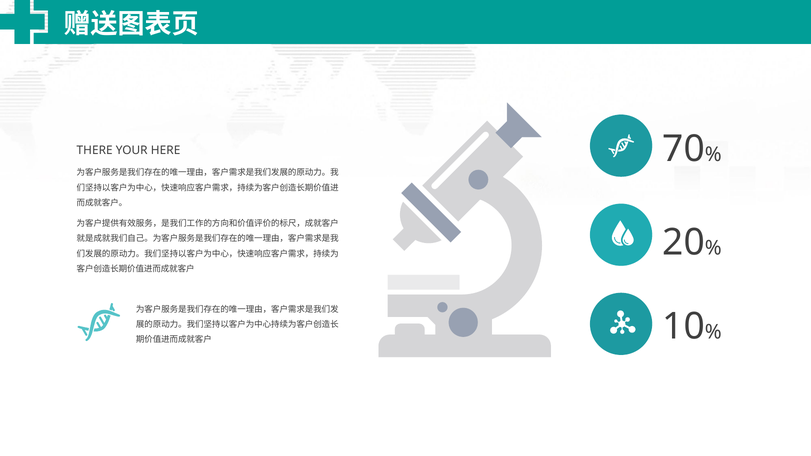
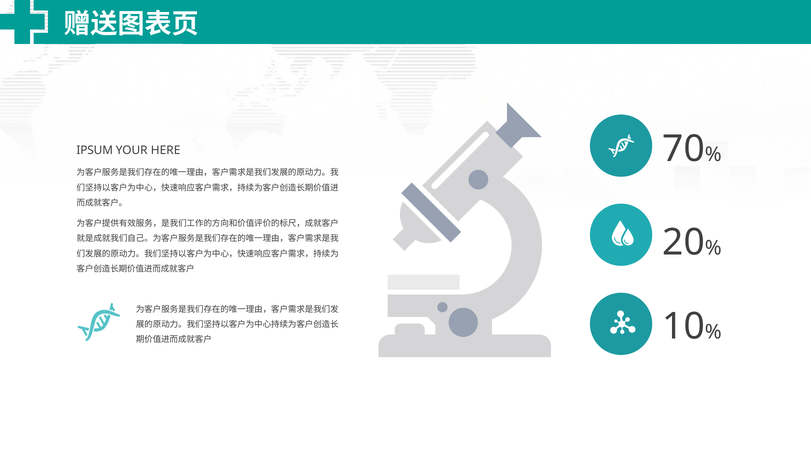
THERE: THERE -> IPSUM (95, 151)
